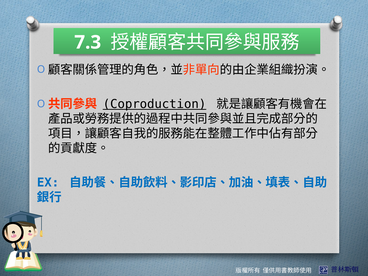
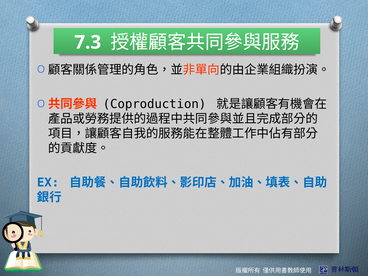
Coproduction underline: present -> none (154, 104)
